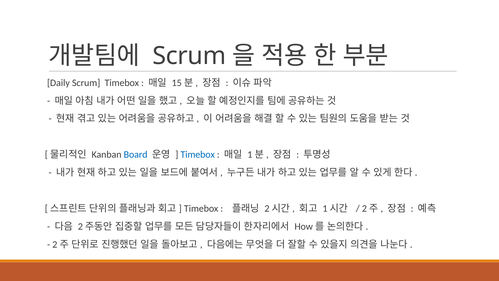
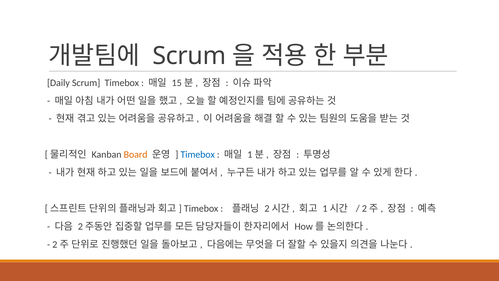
Board colour: blue -> orange (136, 154)
